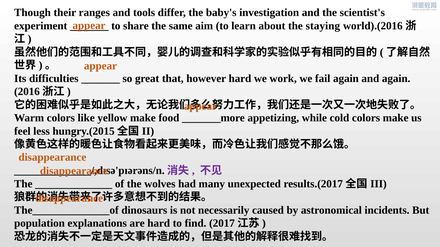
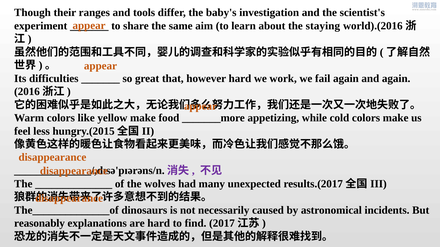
population: population -> reasonably (40, 224)
